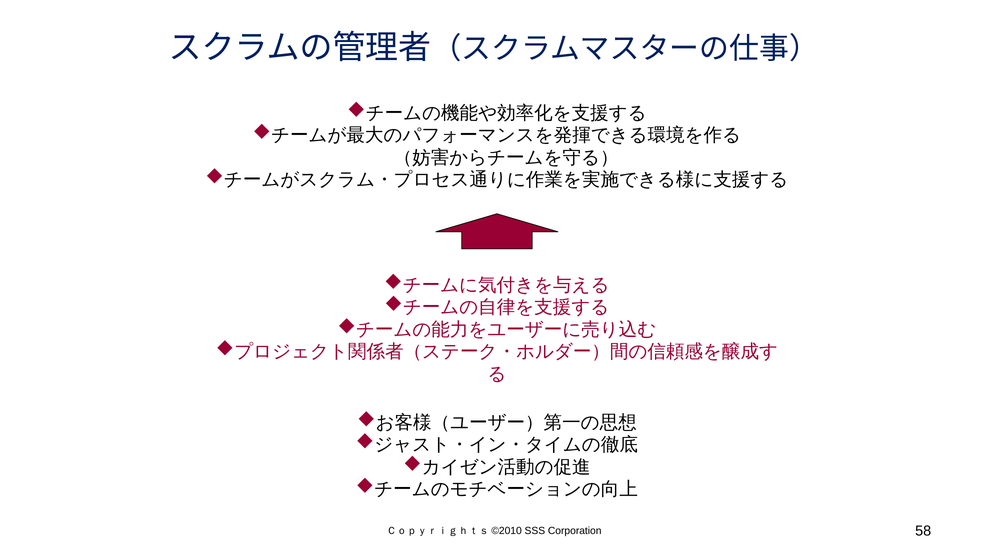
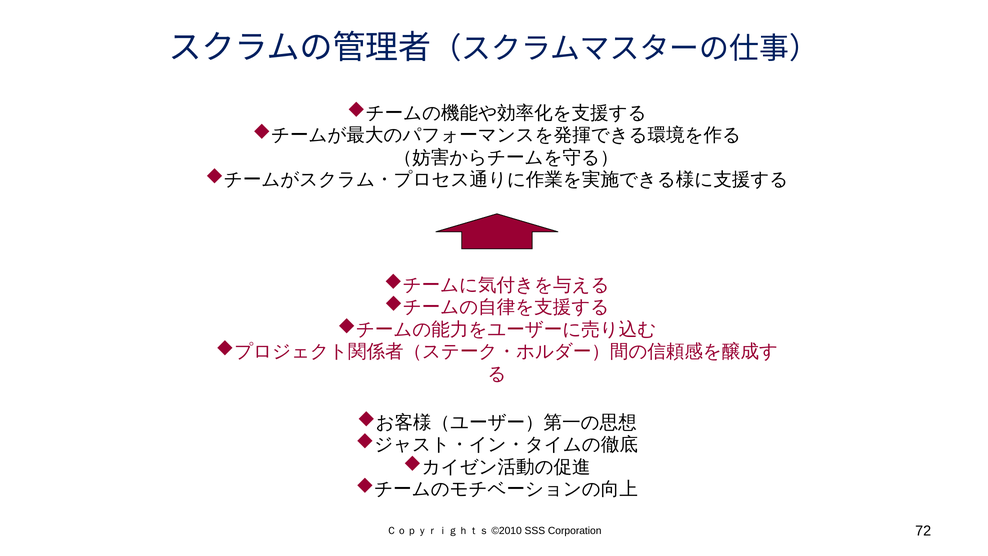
58: 58 -> 72 (923, 531)
